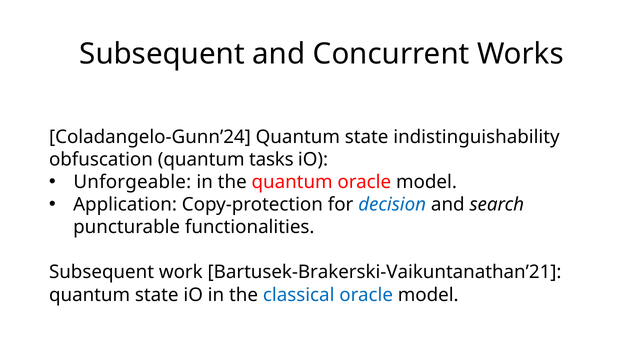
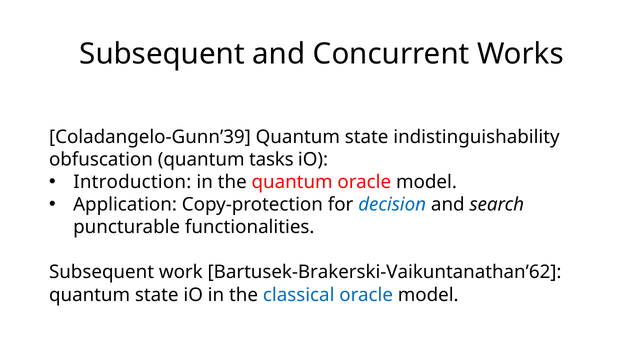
Coladangelo-Gunn’24: Coladangelo-Gunn’24 -> Coladangelo-Gunn’39 (150, 137)
Unforgeable: Unforgeable -> Introduction (132, 182)
Bartusek-Brakerski-Vaikuntanathan’21: Bartusek-Brakerski-Vaikuntanathan’21 -> Bartusek-Brakerski-Vaikuntanathan’62 (385, 272)
